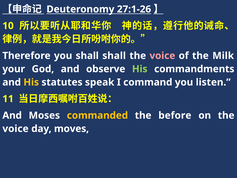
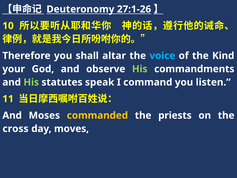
shall shall: shall -> altar (114, 56)
voice colour: pink -> light blue (162, 56)
Milk: Milk -> Kind (223, 56)
His colour: yellow -> light green (31, 82)
before: before -> priests (175, 115)
voice: voice -> cross (16, 129)
